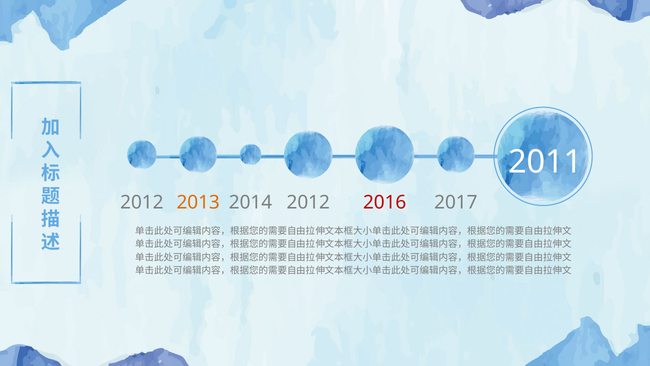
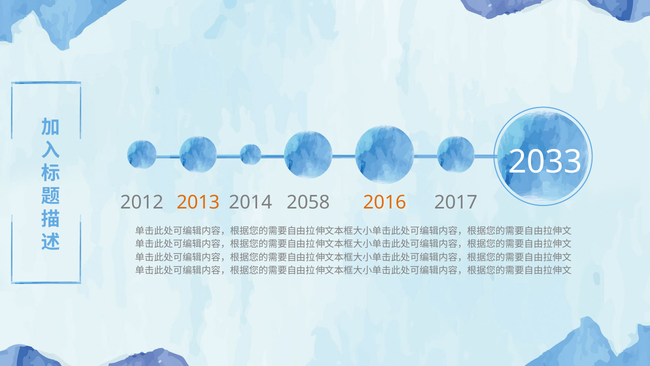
2011: 2011 -> 2033 (545, 162)
2012: 2012 -> 2058 (308, 203)
2016 colour: red -> orange (385, 203)
